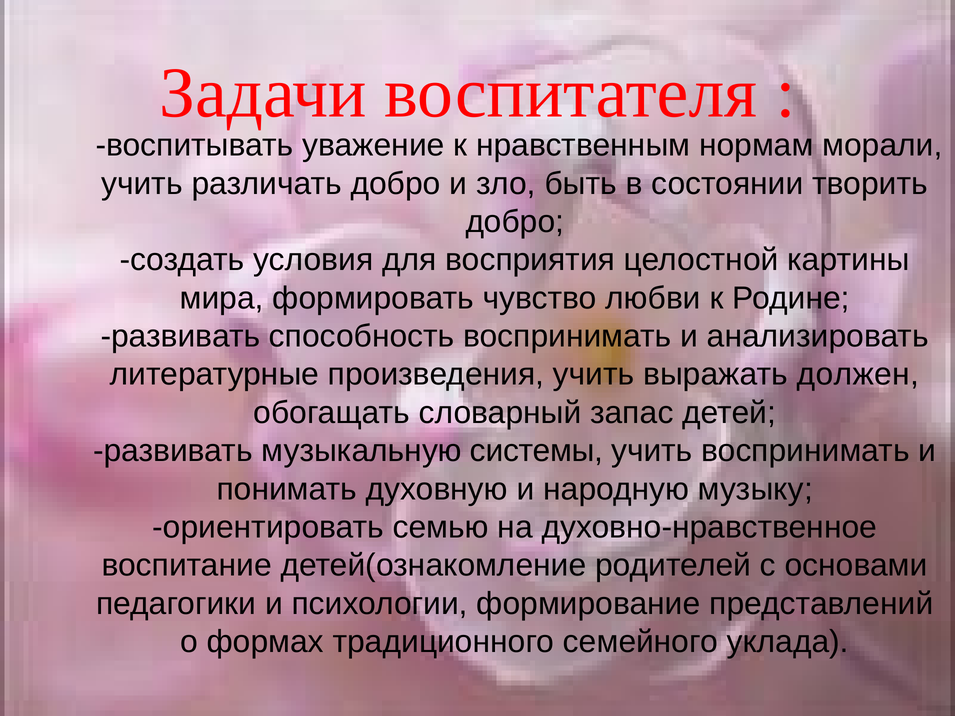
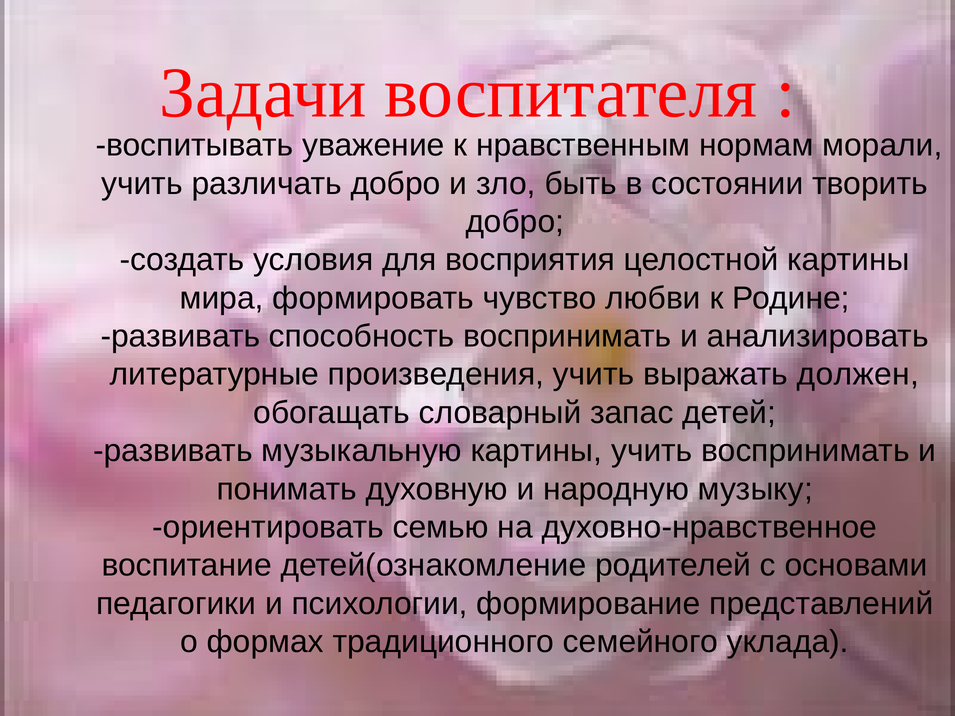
музыкальную системы: системы -> картины (536, 451)
